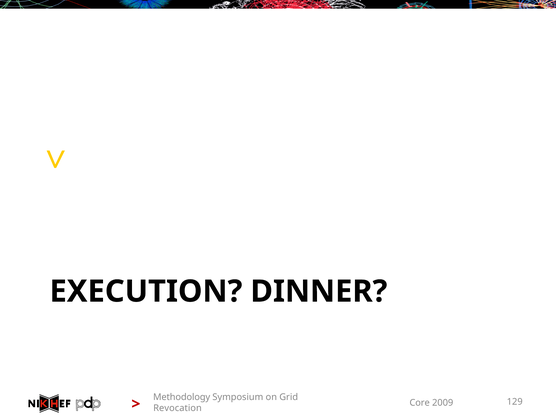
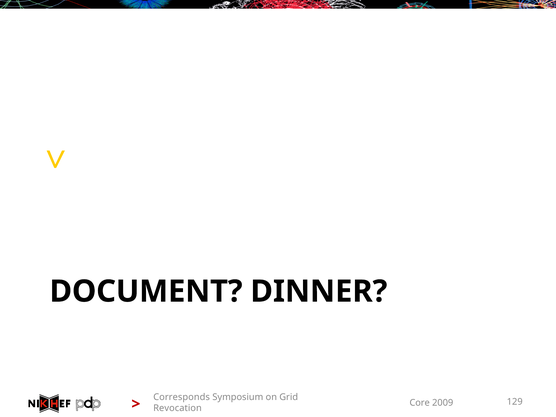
EXECUTION: EXECUTION -> DOCUMENT (146, 291)
Methodology: Methodology -> Corresponds (182, 397)
